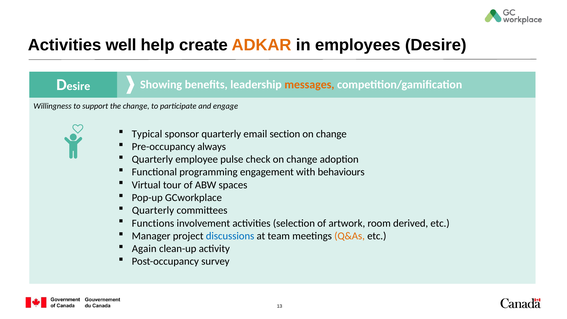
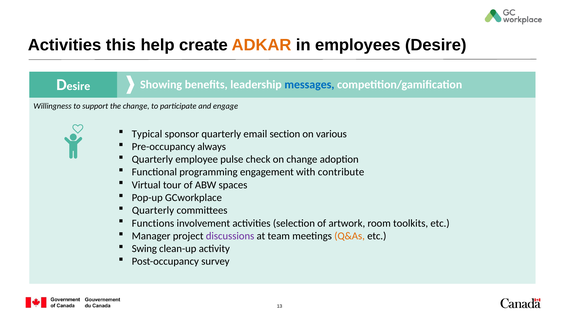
well: well -> this (121, 45)
messages colour: orange -> blue (309, 85)
change: change -> various (331, 134)
behaviours: behaviours -> contribute (341, 172)
derived: derived -> toolkits (411, 223)
discussions colour: blue -> purple (230, 236)
Again: Again -> Swing (144, 249)
